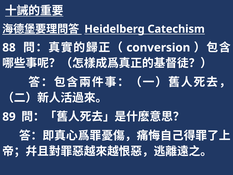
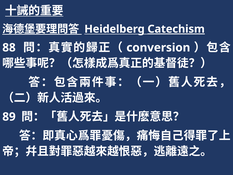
Catechism underline: none -> present (176, 29)
